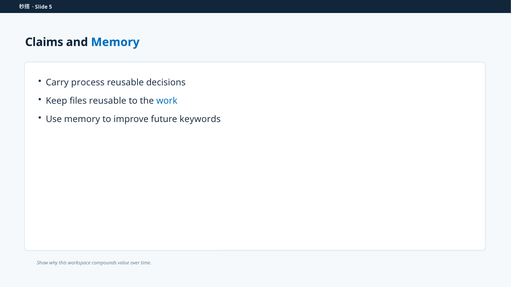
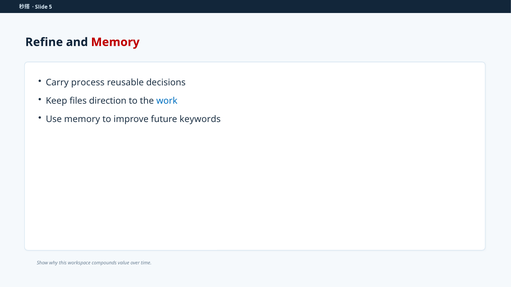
Claims: Claims -> Refine (44, 42)
Memory colour: blue -> red (115, 42)
files reusable: reusable -> direction (108, 101)
